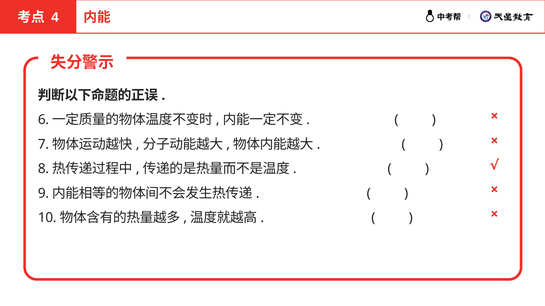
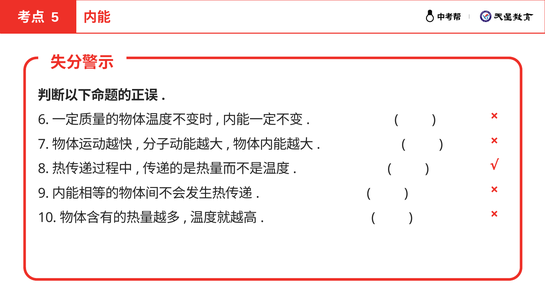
4: 4 -> 5 (55, 18)
